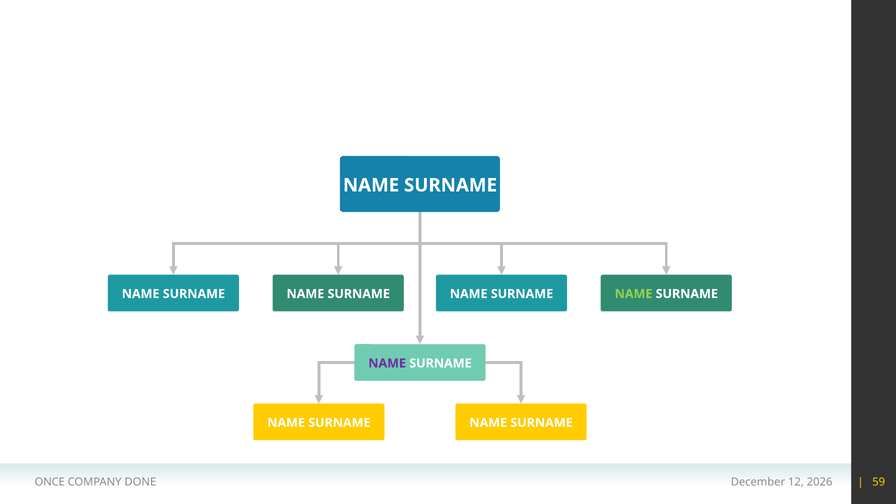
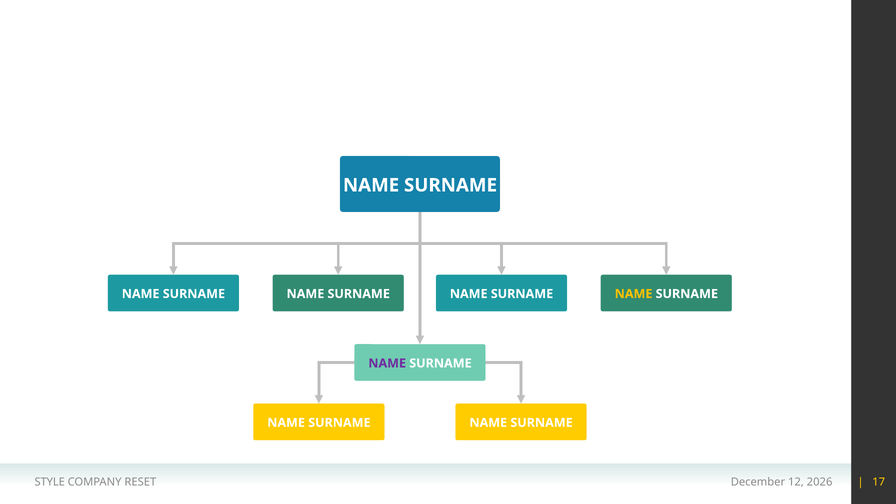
NAME colour: light green -> yellow (634, 294)
ONCE: ONCE -> STYLE (50, 482)
DONE: DONE -> RESET (140, 482)
59: 59 -> 17 (879, 482)
